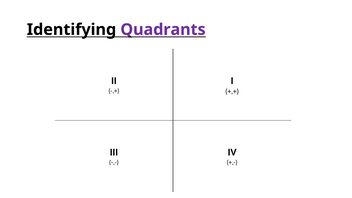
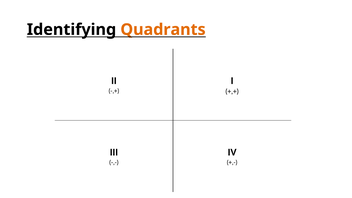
Quadrants colour: purple -> orange (163, 30)
